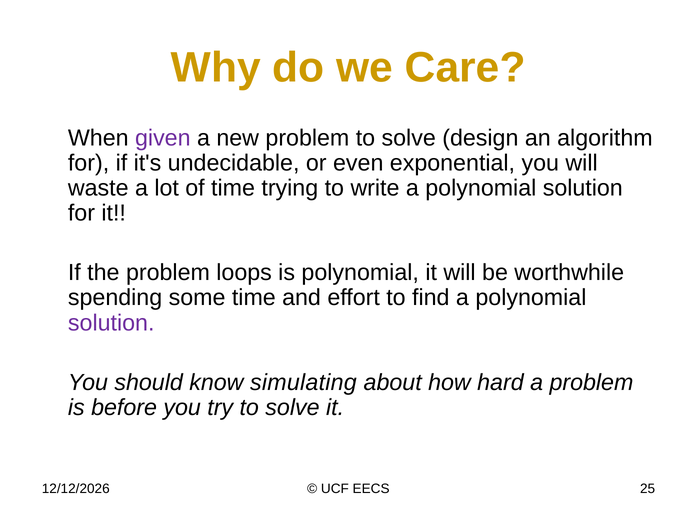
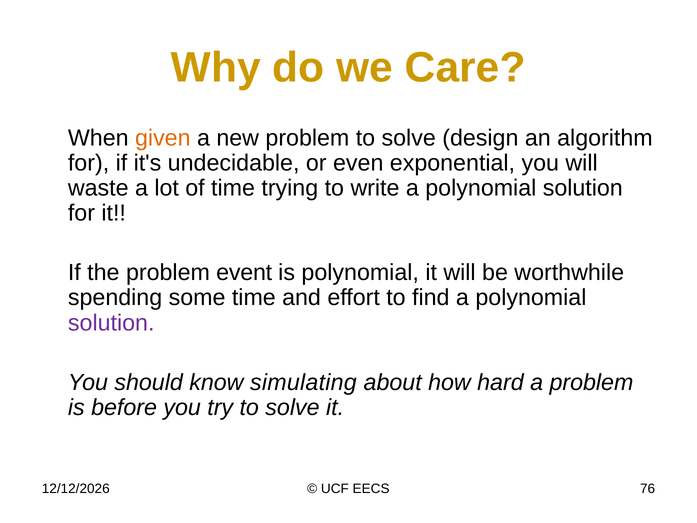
given colour: purple -> orange (163, 138)
loops: loops -> event (244, 273)
25: 25 -> 76 (648, 489)
